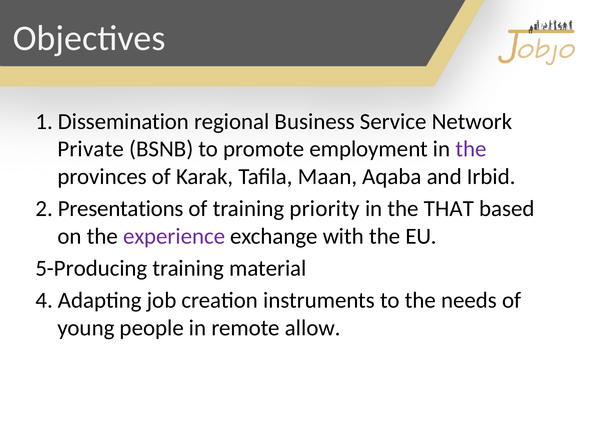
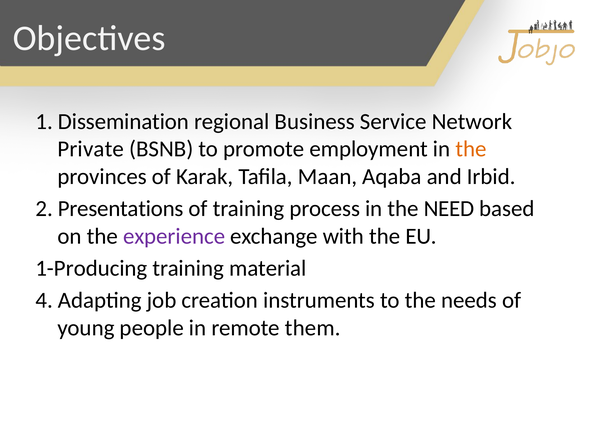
the colour: purple -> orange (471, 149)
priority: priority -> process (325, 209)
THAT: THAT -> NEED (449, 209)
5-Producing: 5-Producing -> 1-Producing (91, 269)
allow: allow -> them (313, 328)
